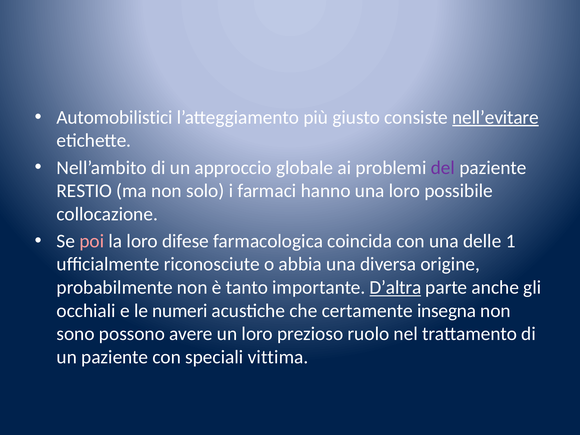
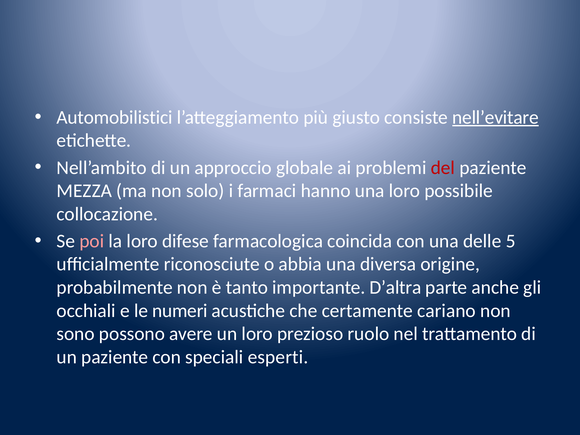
del colour: purple -> red (443, 168)
RESTIO: RESTIO -> MEZZA (84, 191)
1: 1 -> 5 (511, 241)
D’altra underline: present -> none (395, 287)
insegna: insegna -> cariano (446, 311)
vittima: vittima -> esperti (278, 357)
